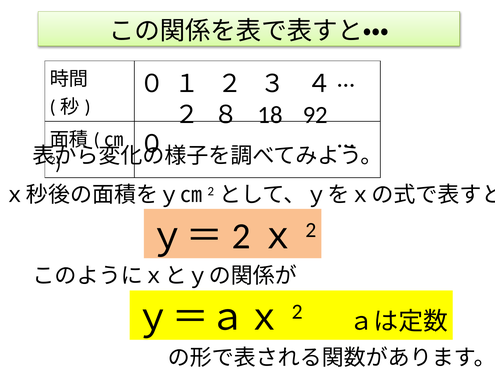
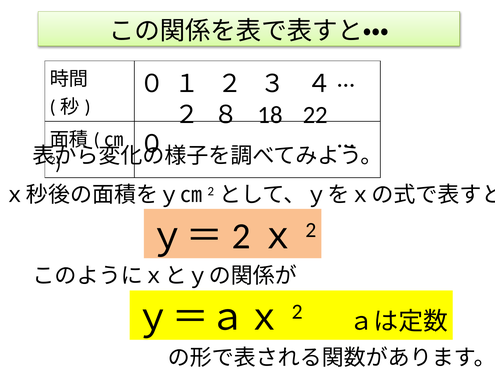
92: 92 -> 22 (315, 115)
